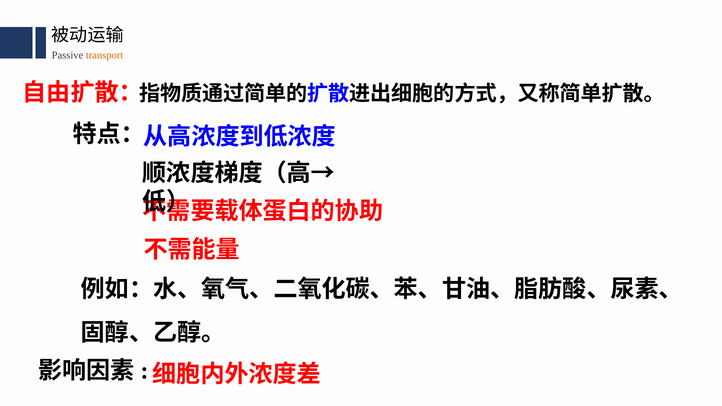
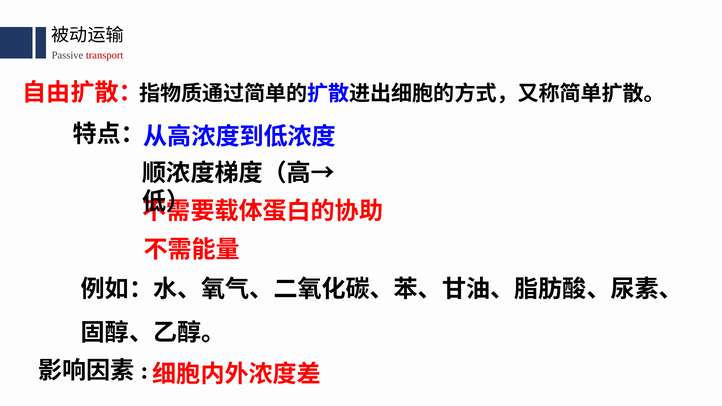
transport colour: orange -> red (105, 55)
